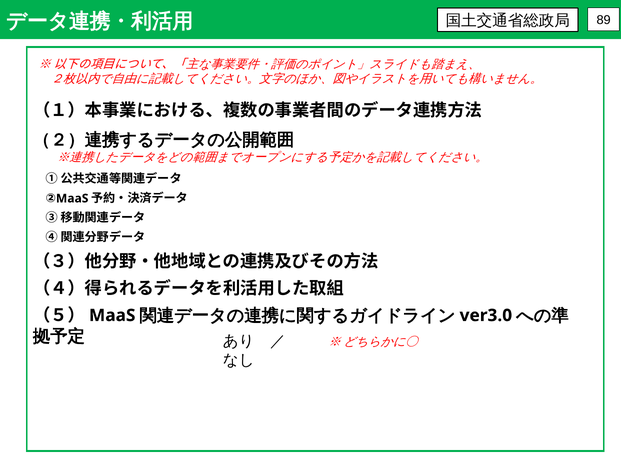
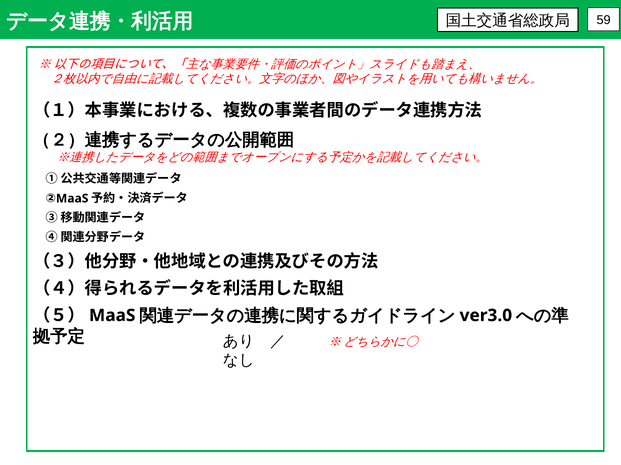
89: 89 -> 59 (604, 20)
